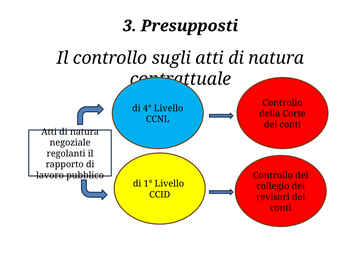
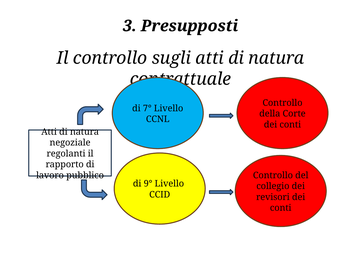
4°: 4° -> 7° (147, 108)
1°: 1° -> 9° (148, 184)
